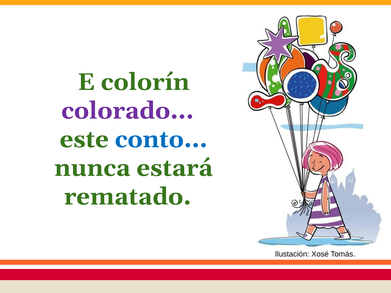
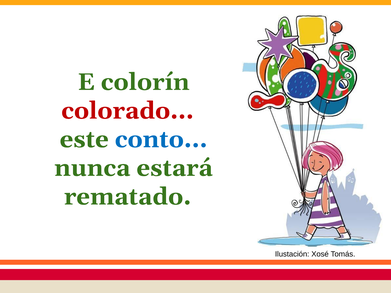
colorado colour: purple -> red (128, 111)
